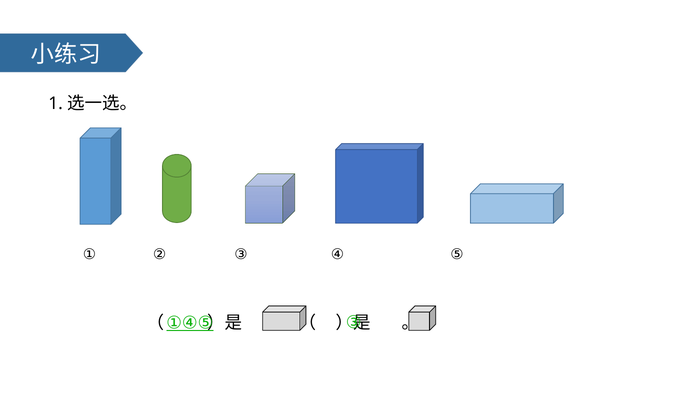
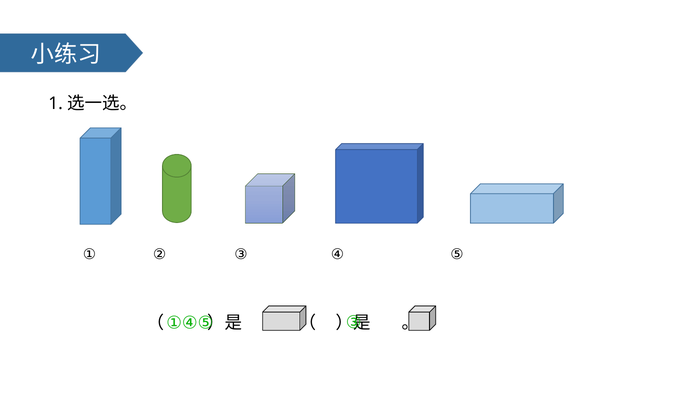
①④⑤ underline: present -> none (190, 323)
